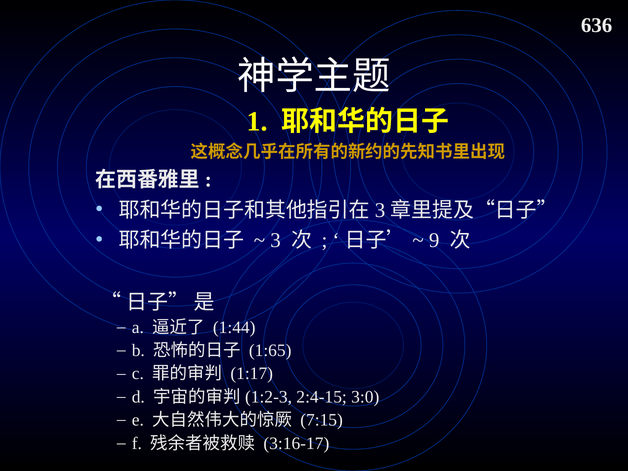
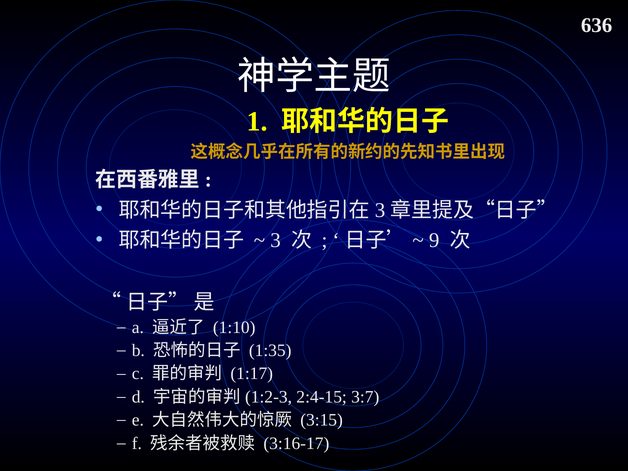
1:44: 1:44 -> 1:10 (234, 327)
1:65: 1:65 -> 1:35 (270, 350)
3:0: 3:0 -> 3:7 (365, 397)
7:15: 7:15 -> 3:15 (322, 420)
